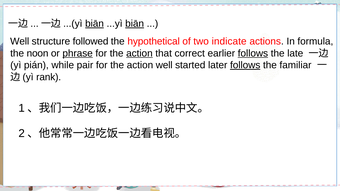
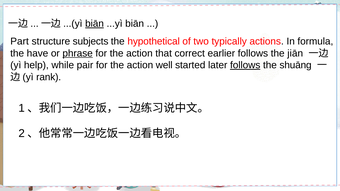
biān underline: present -> none (135, 24)
Well: Well -> Part (20, 41)
followed: followed -> subjects (91, 41)
indicate: indicate -> typically (229, 41)
noon: noon -> have (37, 53)
action underline: present -> none (139, 53)
follows underline: present -> none (253, 53)
late: late -> jiān (295, 53)
pián: pián -> help (36, 65)
familiar: familiar -> shuāng (296, 65)
